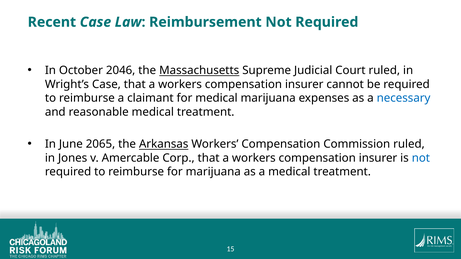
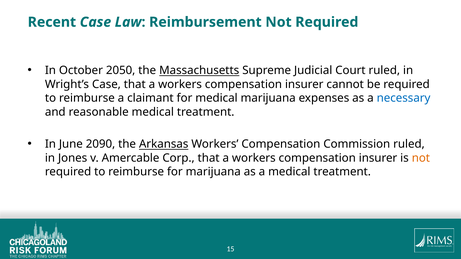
2046: 2046 -> 2050 (121, 71)
2065: 2065 -> 2090 (100, 144)
not colour: blue -> orange (421, 158)
